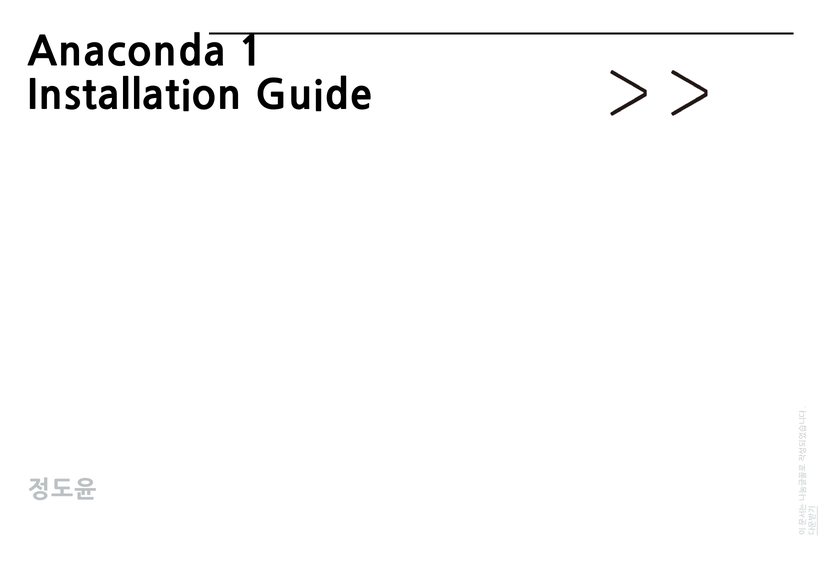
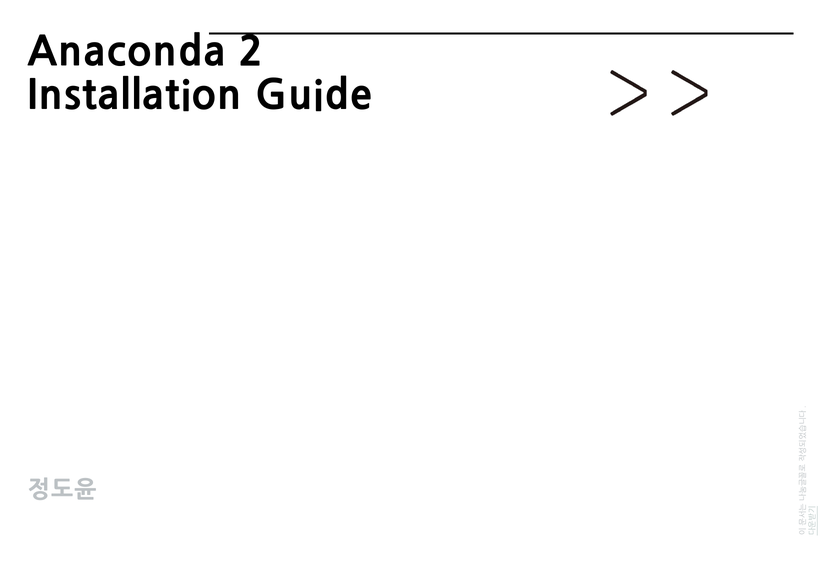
1: 1 -> 2 (251, 53)
